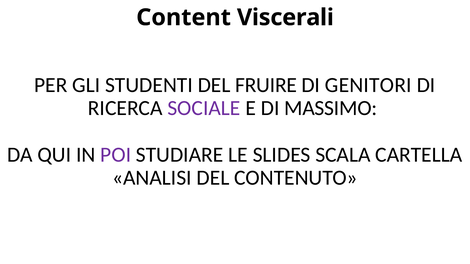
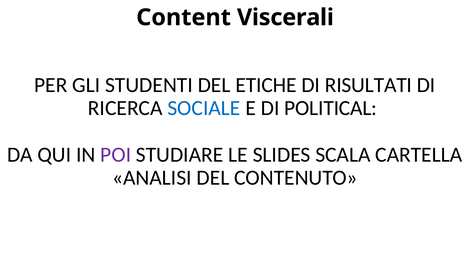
FRUIRE: FRUIRE -> ETICHE (266, 85)
GENITORI: GENITORI -> RISULTATI (368, 85)
SOCIALE colour: purple -> blue (204, 108)
MASSIMO: MASSIMO -> POLITICAL (331, 108)
